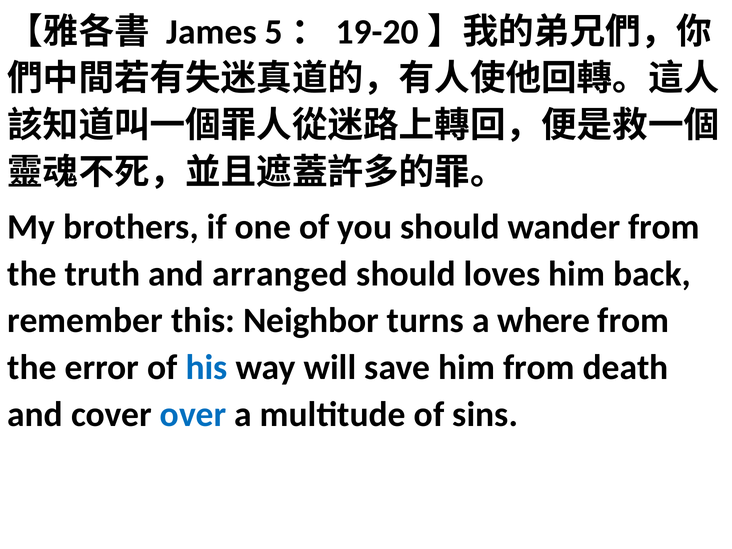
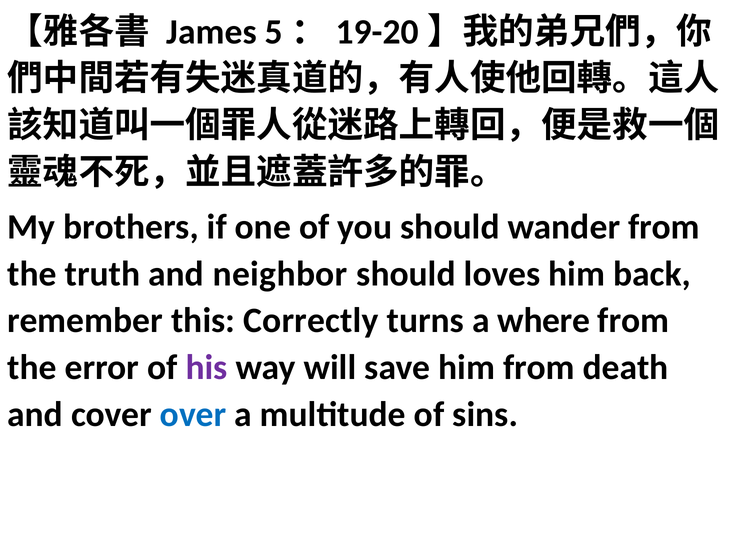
arranged: arranged -> neighbor (280, 274)
Neighbor: Neighbor -> Correctly (311, 321)
his colour: blue -> purple (207, 368)
